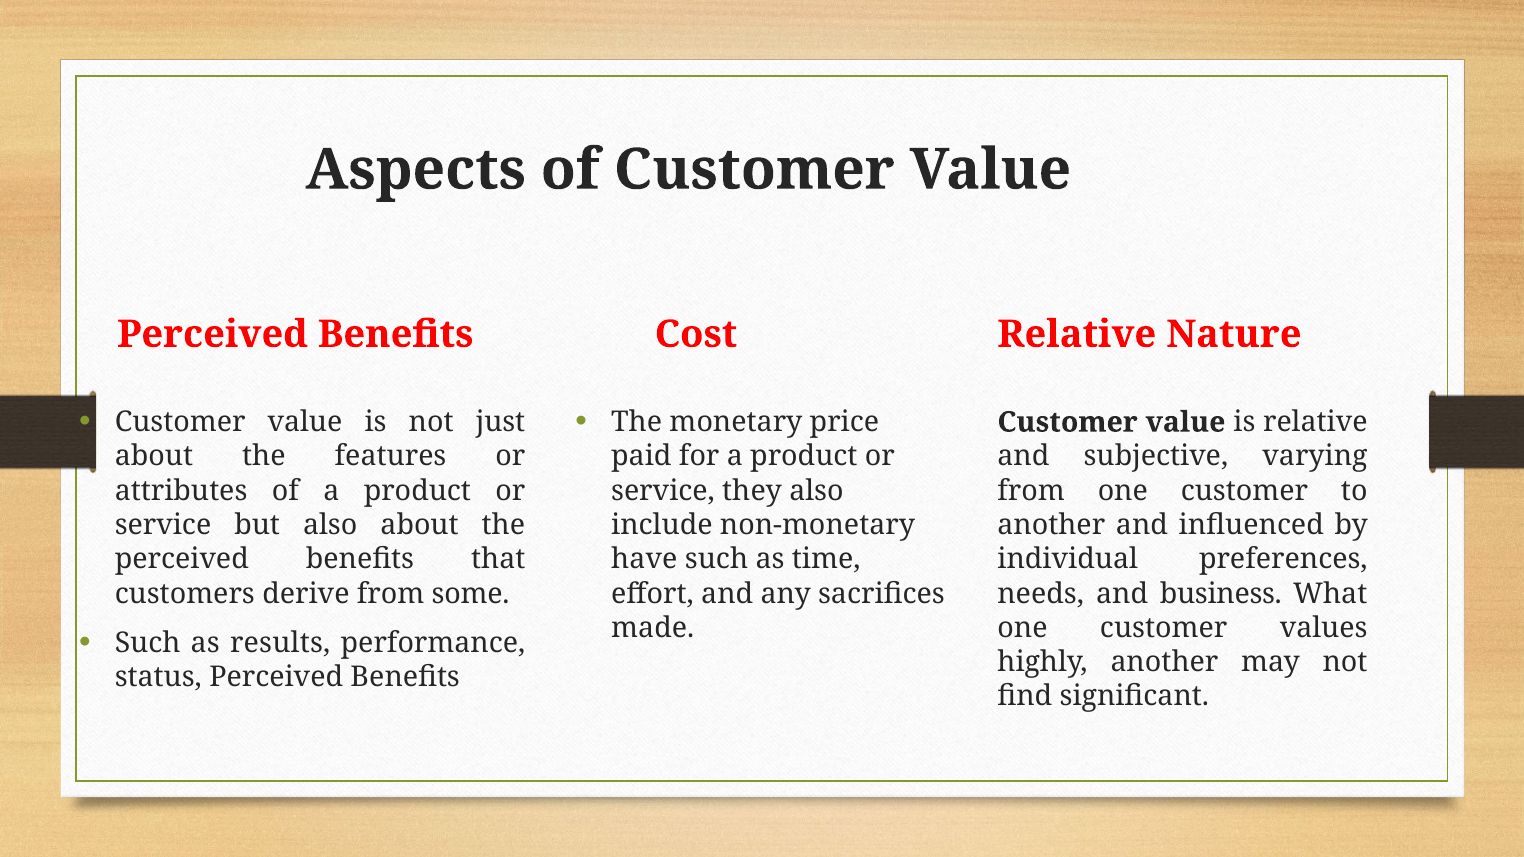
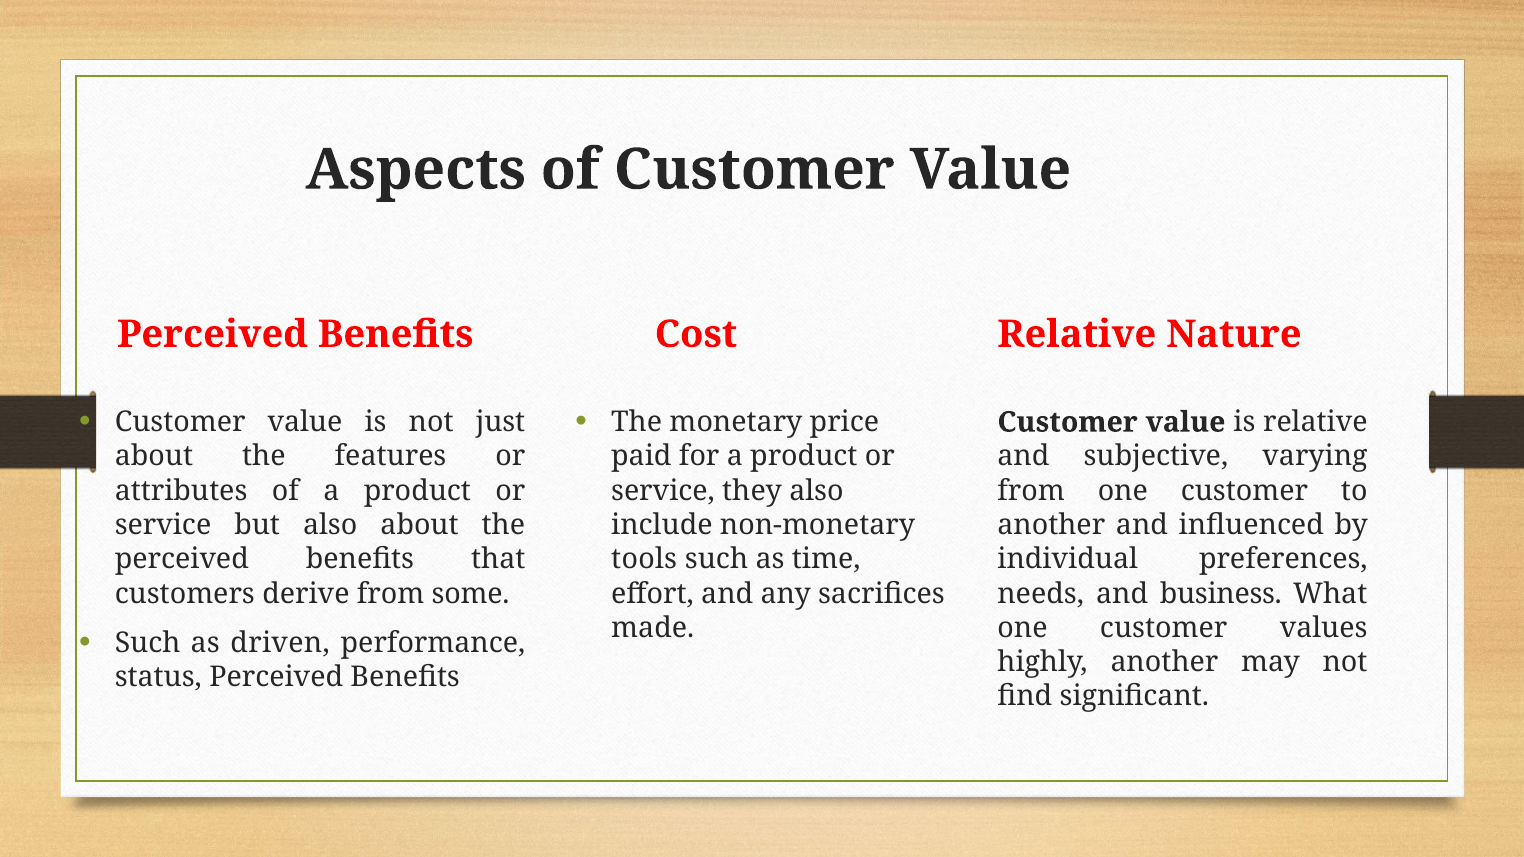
have: have -> tools (644, 559)
results: results -> driven (280, 643)
